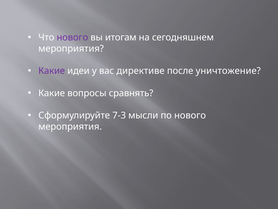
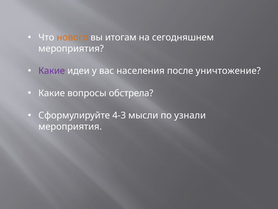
нового colour: purple -> orange (72, 37)
директиве: директиве -> населения (141, 71)
сравнять: сравнять -> обстрела (131, 93)
7-3: 7-3 -> 4-3 (119, 115)
по нового: нового -> узнали (190, 115)
